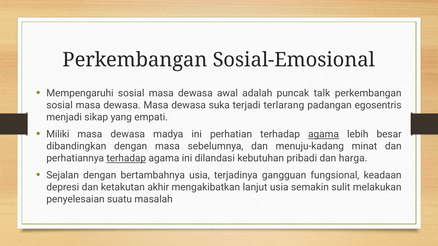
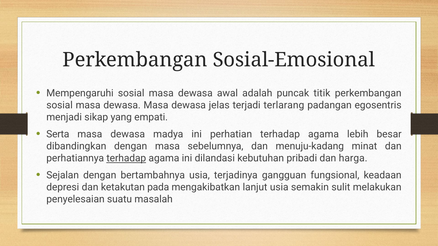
talk: talk -> titik (322, 93)
suka: suka -> jelas (219, 105)
Miliki: Miliki -> Serta (58, 134)
agama underline: present -> none (323, 134)
akhir: akhir -> pada (158, 188)
